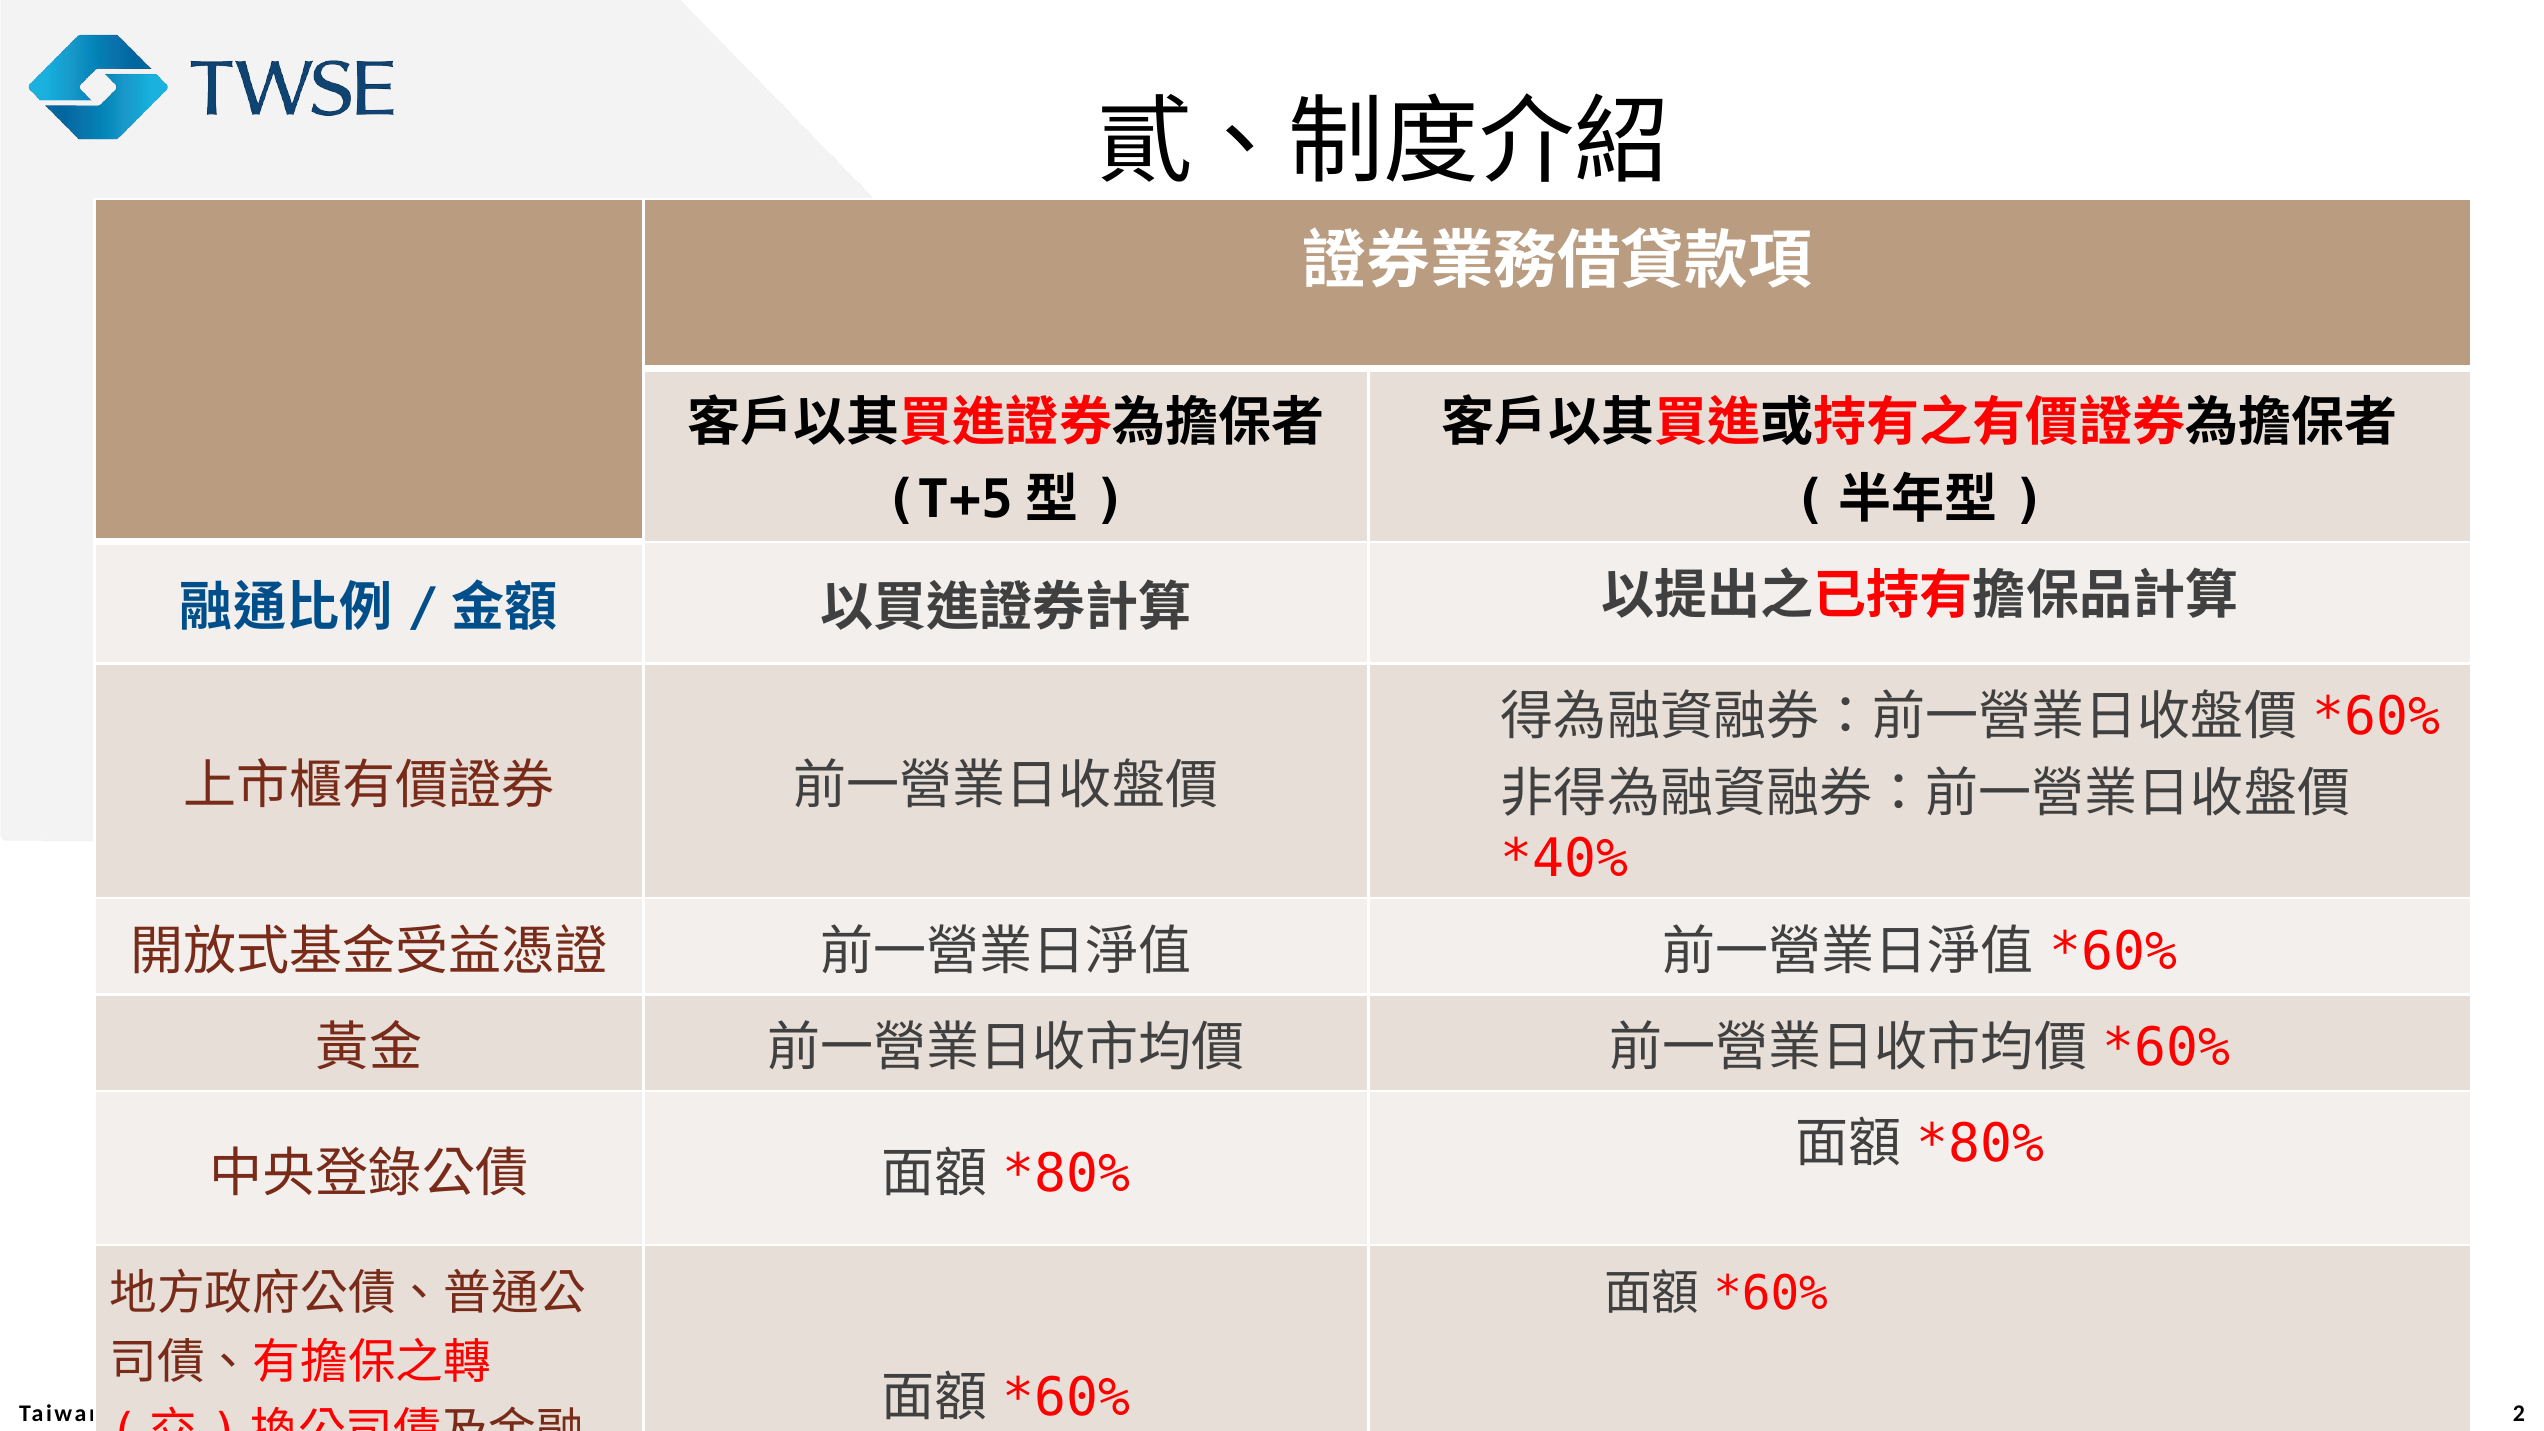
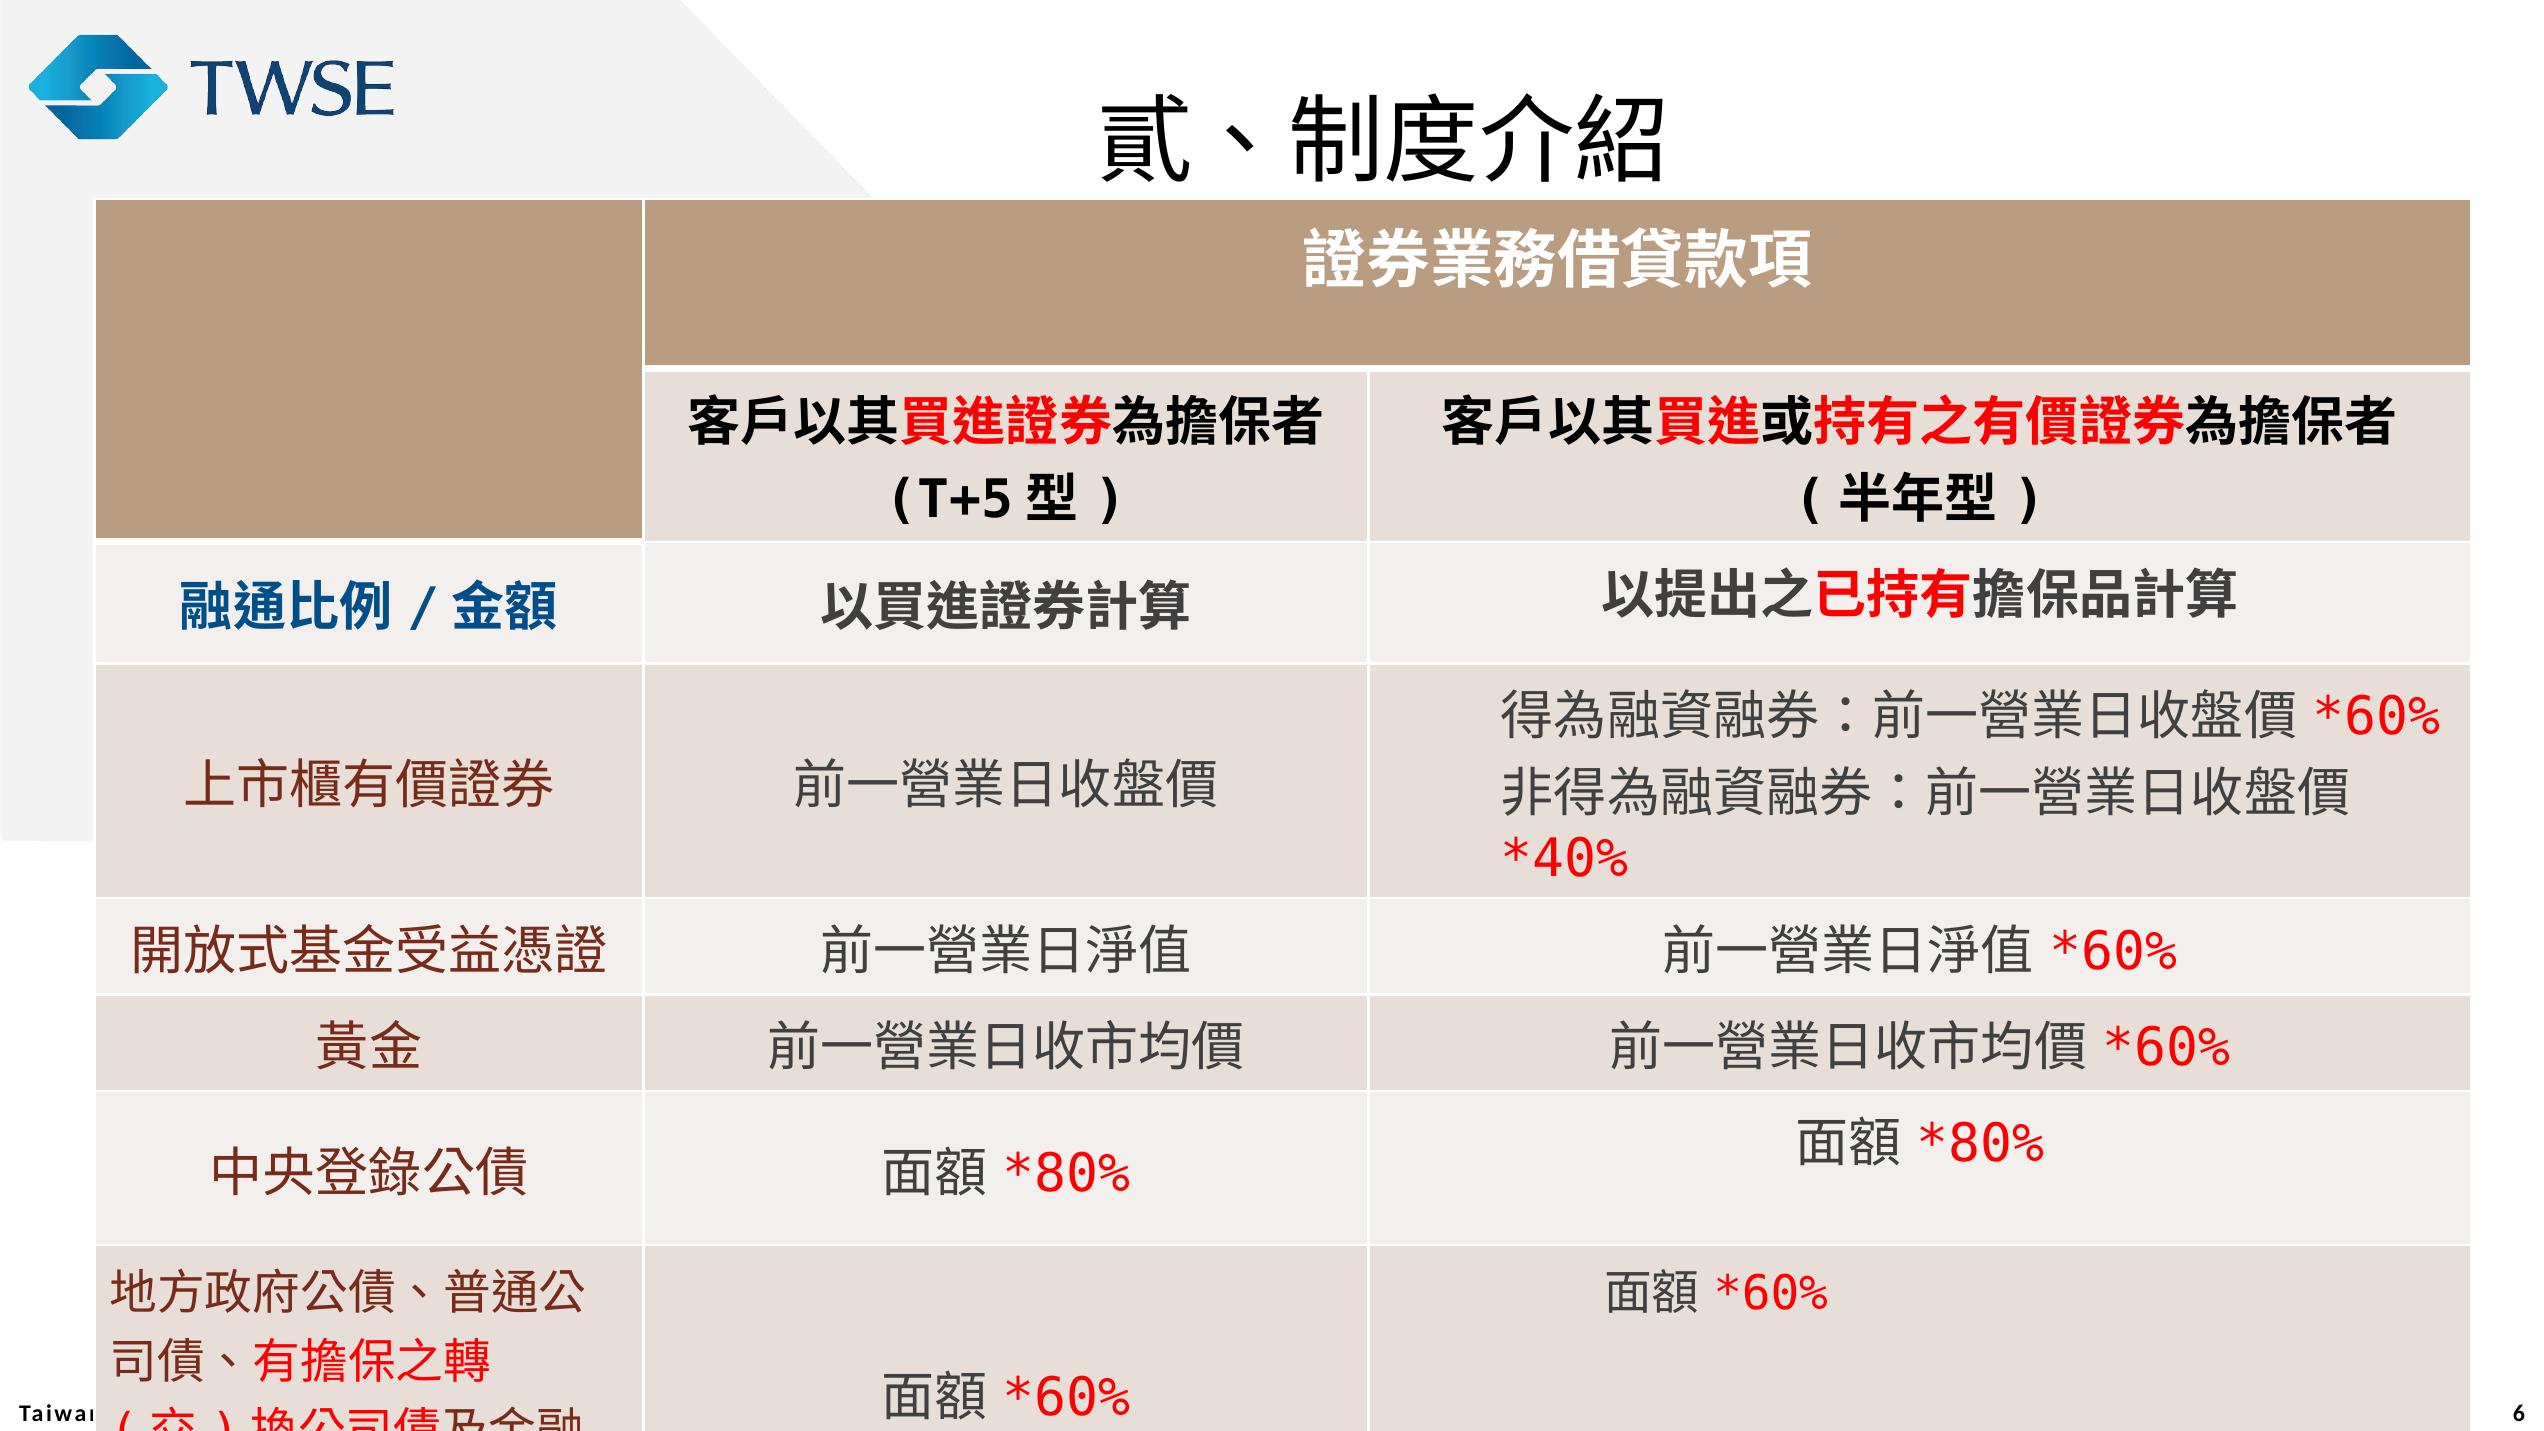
2: 2 -> 6 (2519, 1414)
